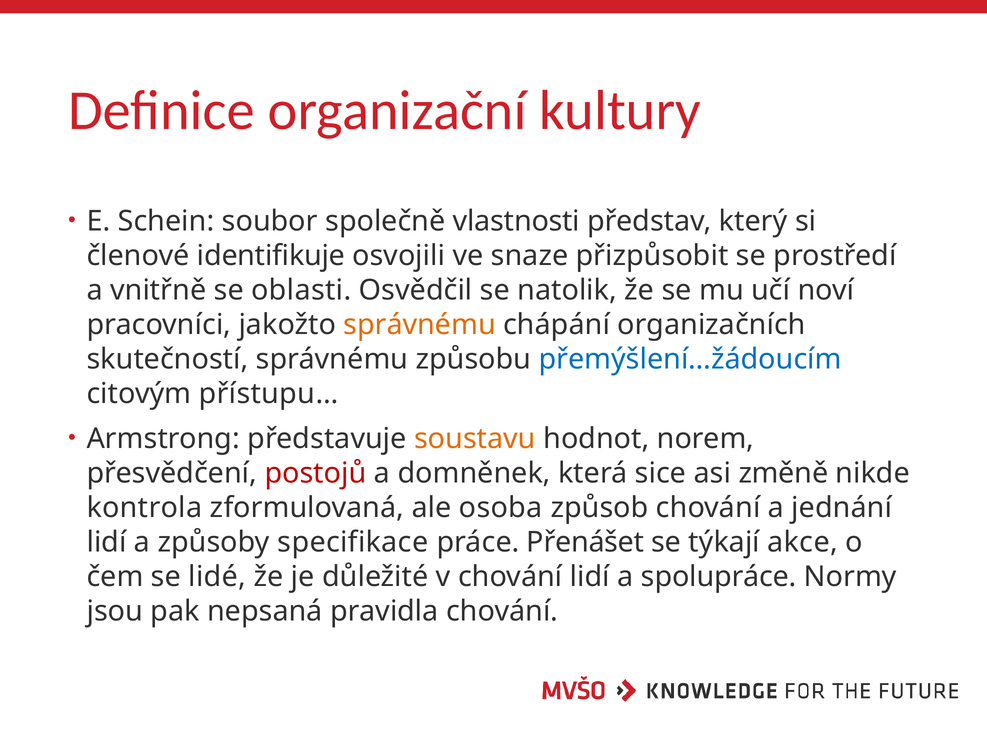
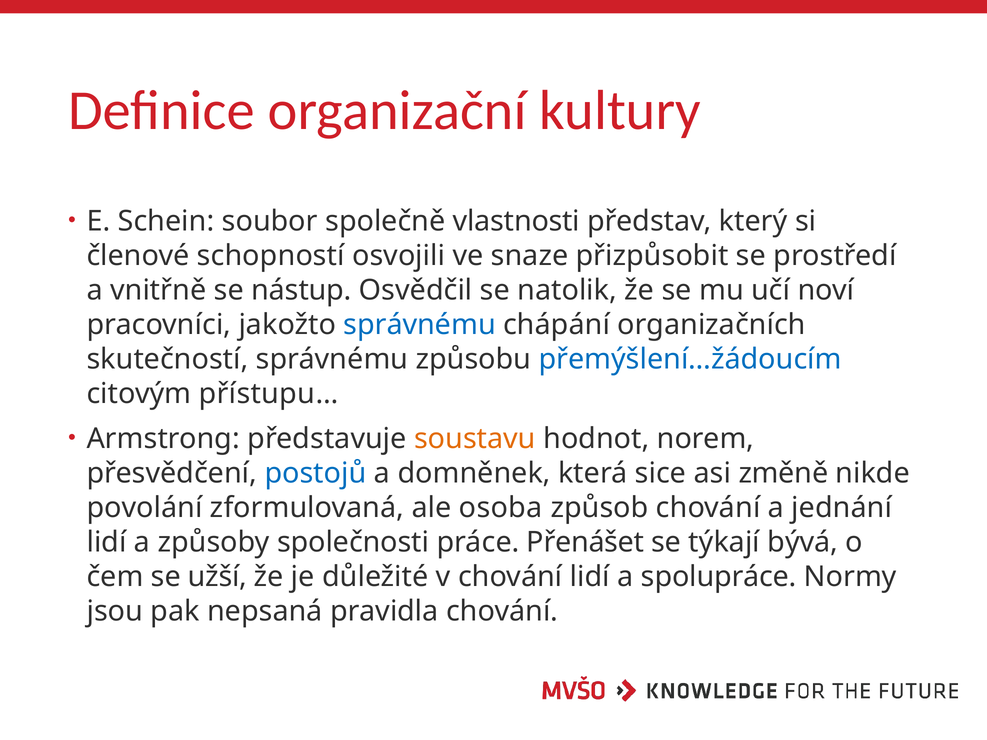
identifikuje: identifikuje -> schopností (271, 256)
oblasti: oblasti -> nástup (301, 290)
správnému colour: orange -> blue (420, 325)
postojů colour: red -> blue (315, 473)
kontrola: kontrola -> povolání (145, 508)
specifikace: specifikace -> společnosti (353, 542)
akce: akce -> bývá (803, 542)
lidé: lidé -> užší (217, 577)
